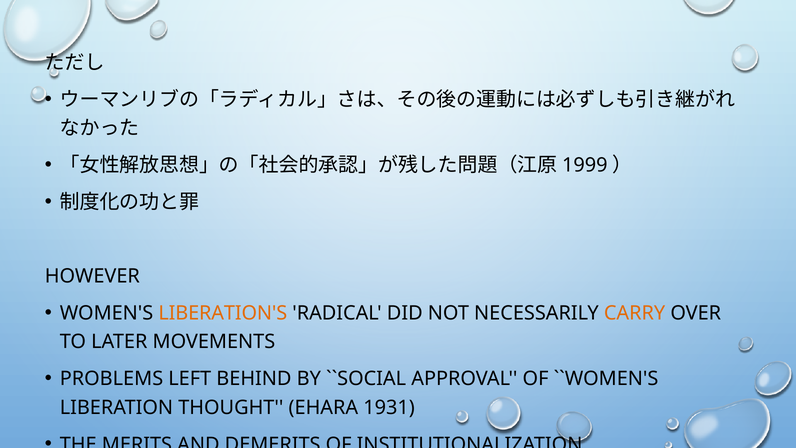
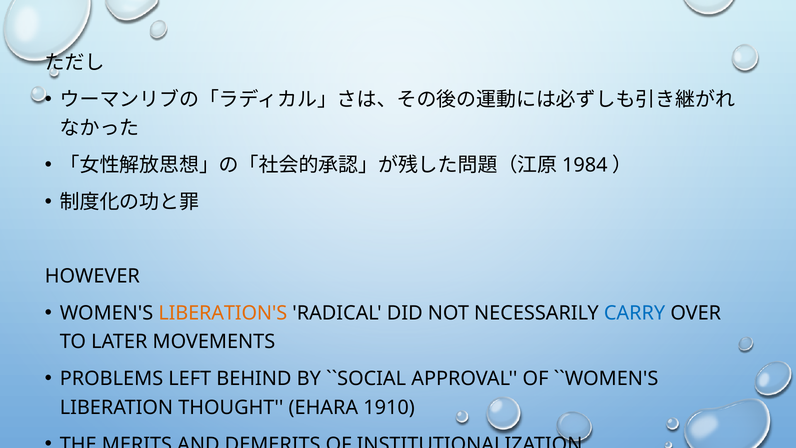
1999: 1999 -> 1984 (585, 165)
CARRY colour: orange -> blue (635, 313)
1931: 1931 -> 1910 (389, 407)
